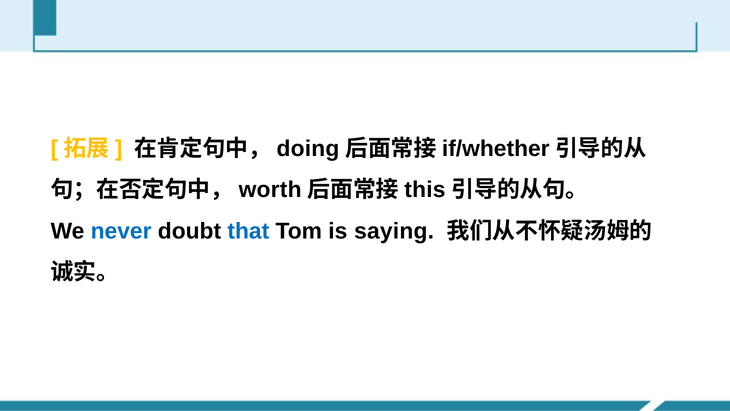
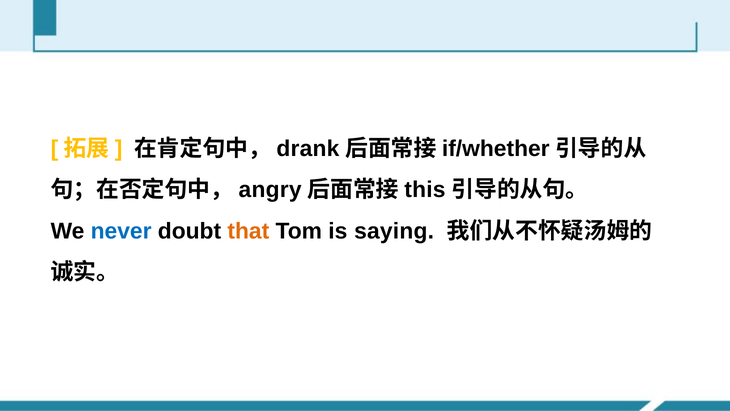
doing: doing -> drank (308, 149)
worth: worth -> angry (270, 190)
that colour: blue -> orange (248, 231)
